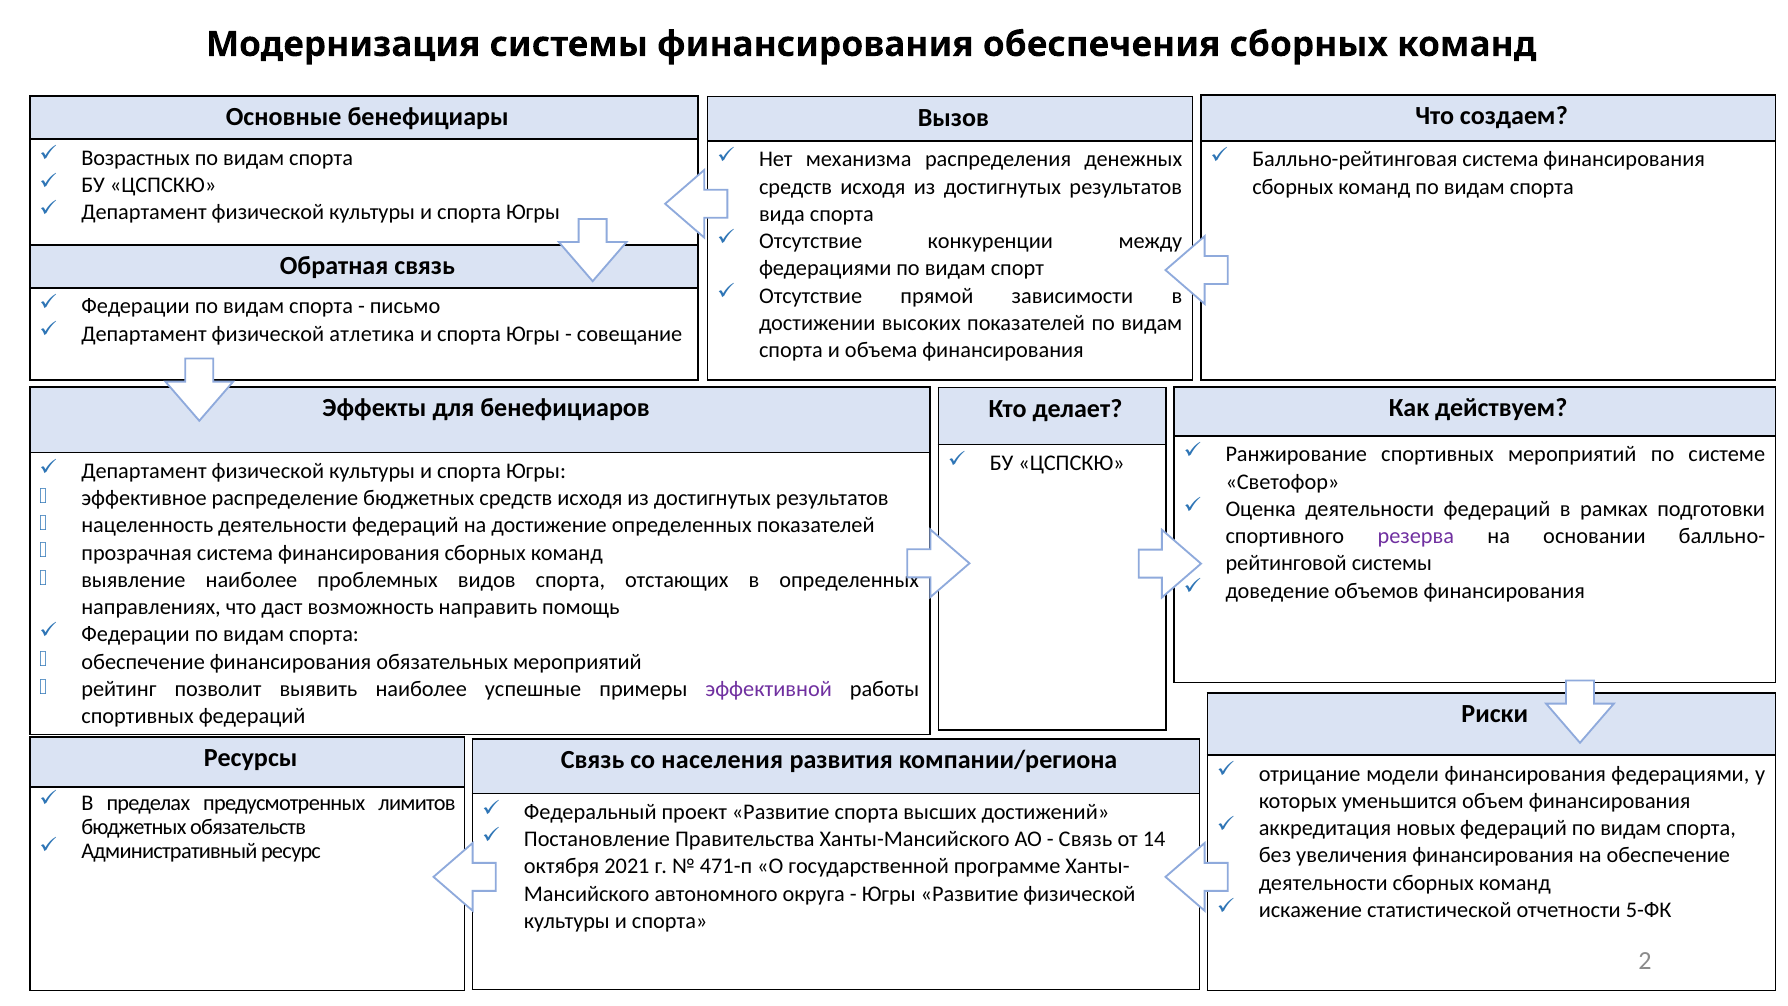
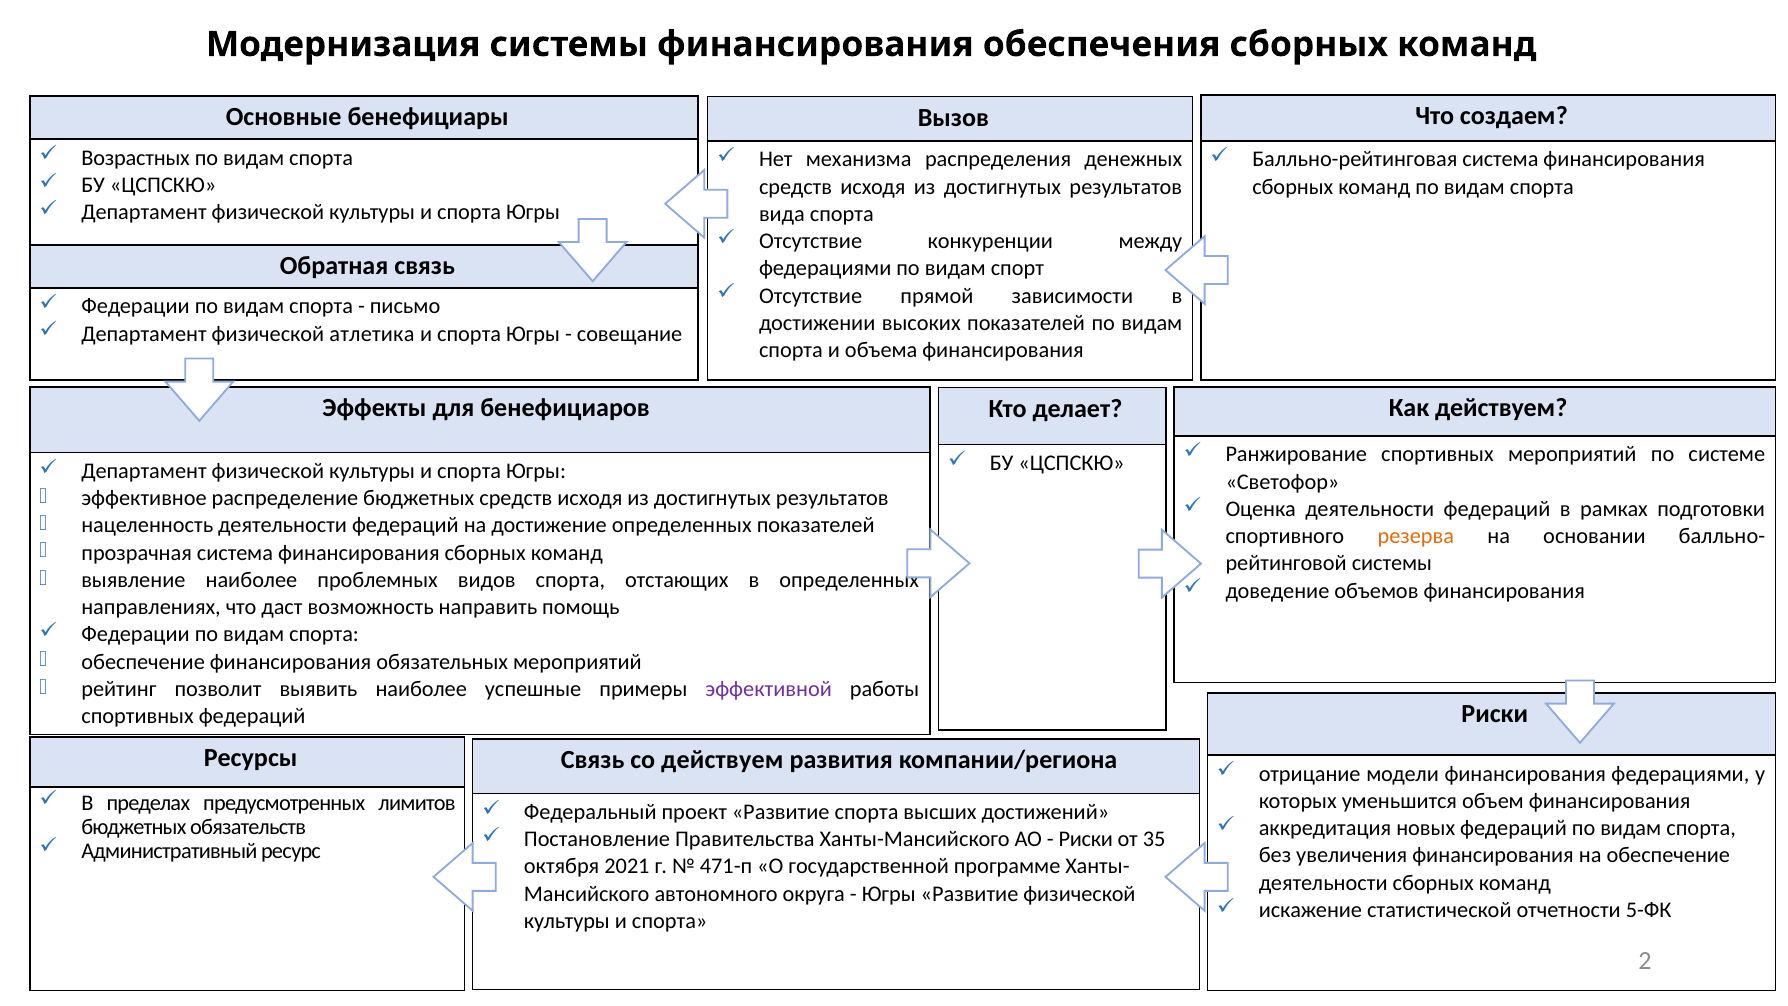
резерва colour: purple -> orange (1416, 536)
со населения: населения -> действуем (722, 760)
Связь: Связь -> Риски (1086, 839)
14: 14 -> 35 (1154, 839)
